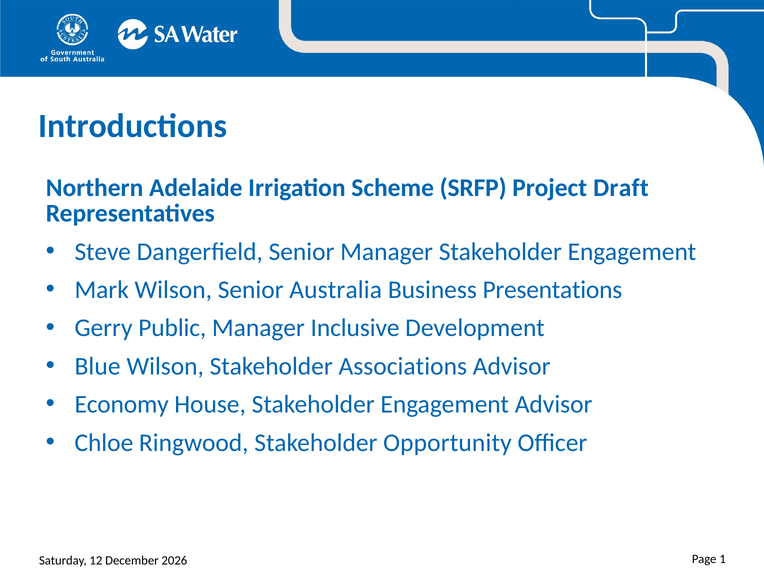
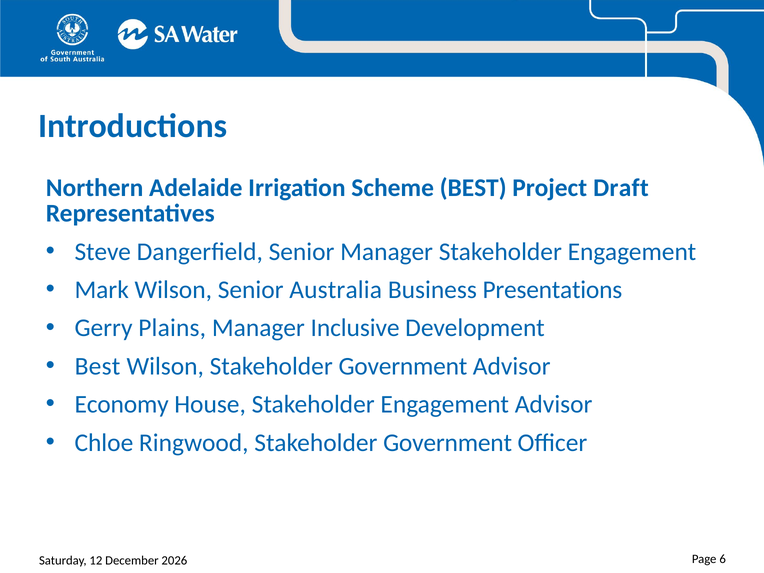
Scheme SRFP: SRFP -> BEST (473, 188)
Public: Public -> Plains (172, 328)
Blue: Blue -> Best (98, 366)
Wilson Stakeholder Associations: Associations -> Government (403, 366)
Ringwood Stakeholder Opportunity: Opportunity -> Government (448, 443)
1: 1 -> 6 (723, 559)
